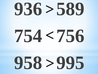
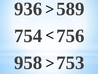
995: 995 -> 753 (70, 62)
